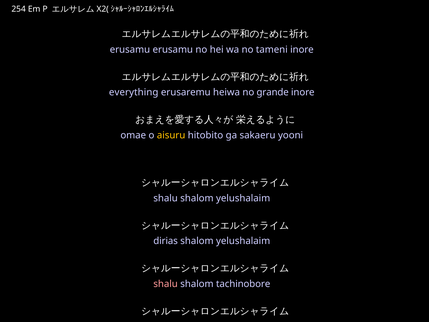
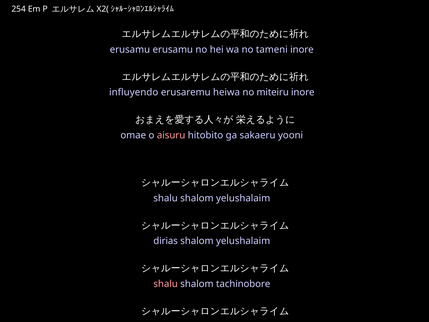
everything: everything -> influyendo (134, 92)
grande: grande -> miteiru (273, 92)
aisuru colour: yellow -> pink (171, 135)
